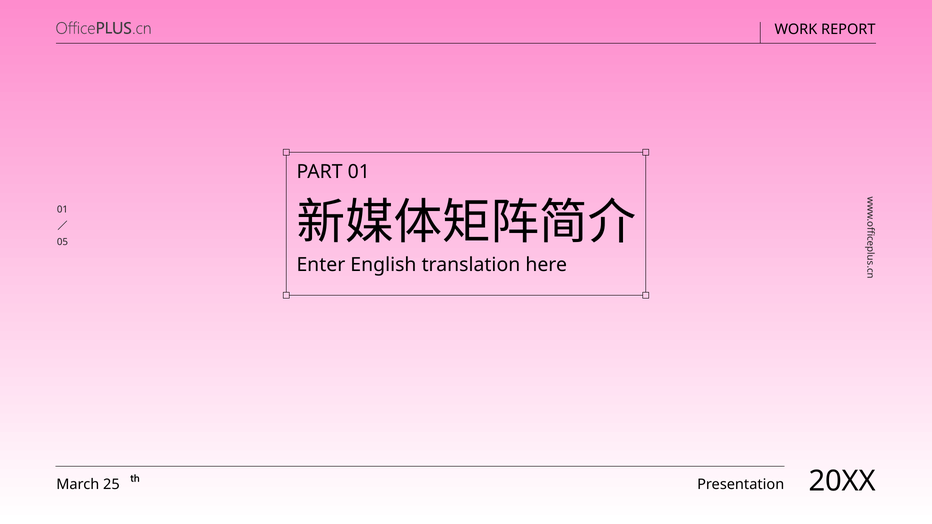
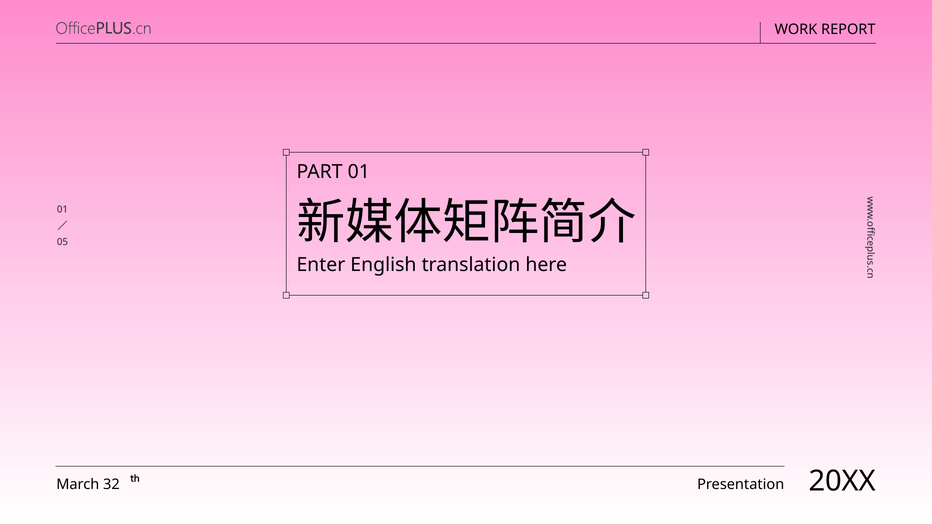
25: 25 -> 32 (111, 485)
